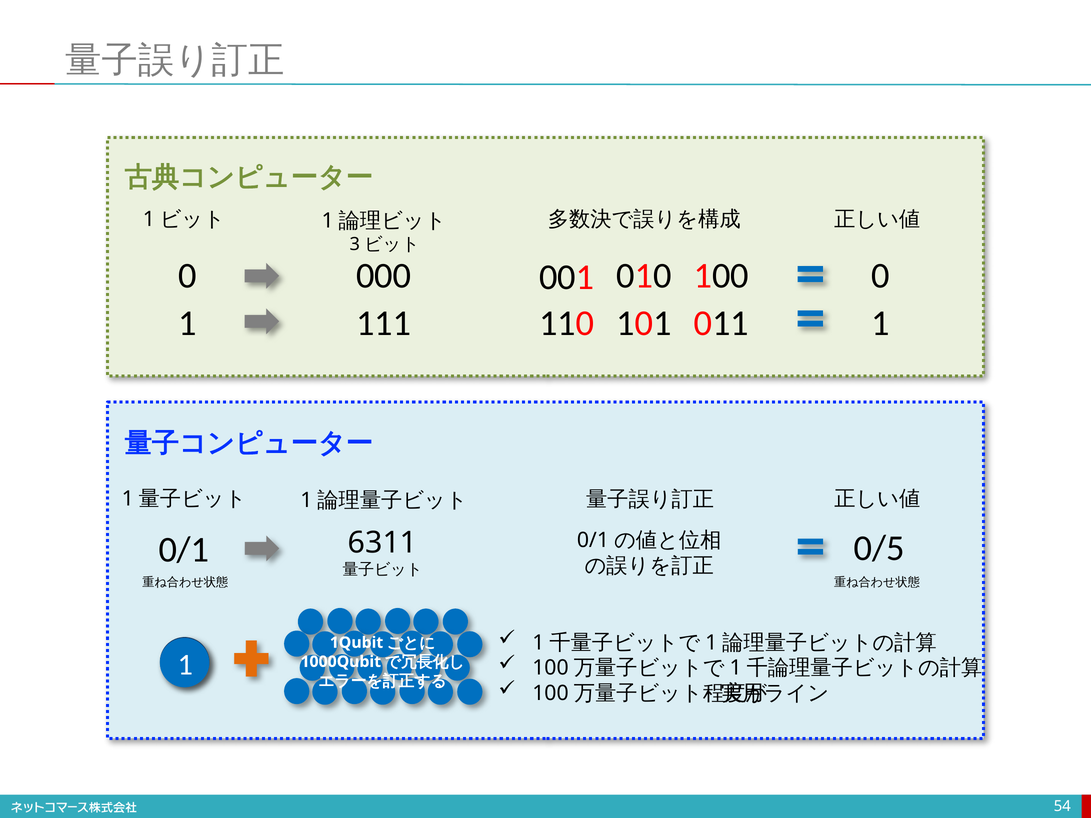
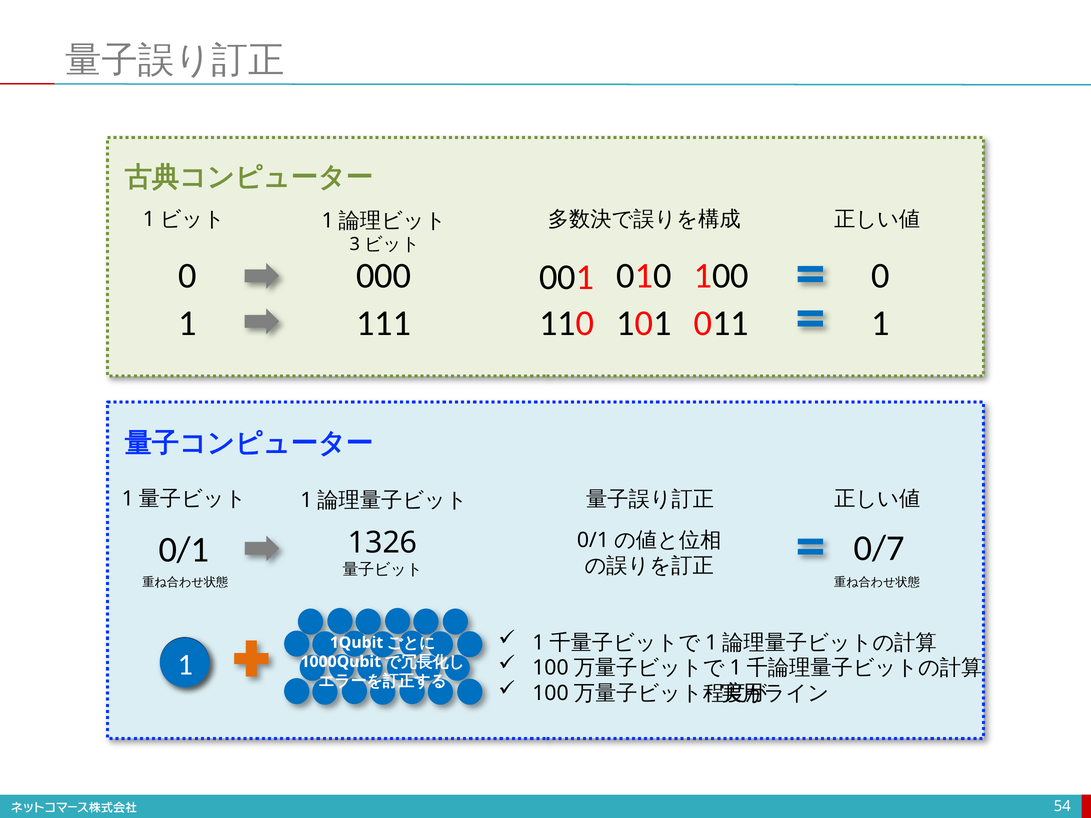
0/5: 0/5 -> 0/7 (879, 549)
6311: 6311 -> 1326 (383, 543)
